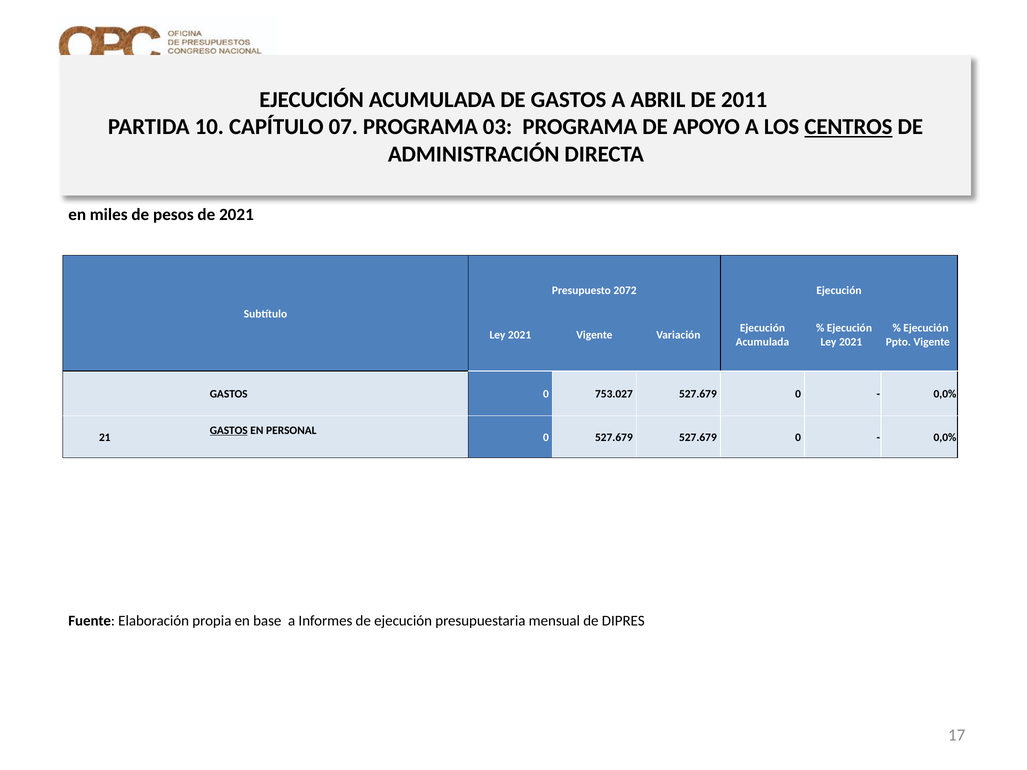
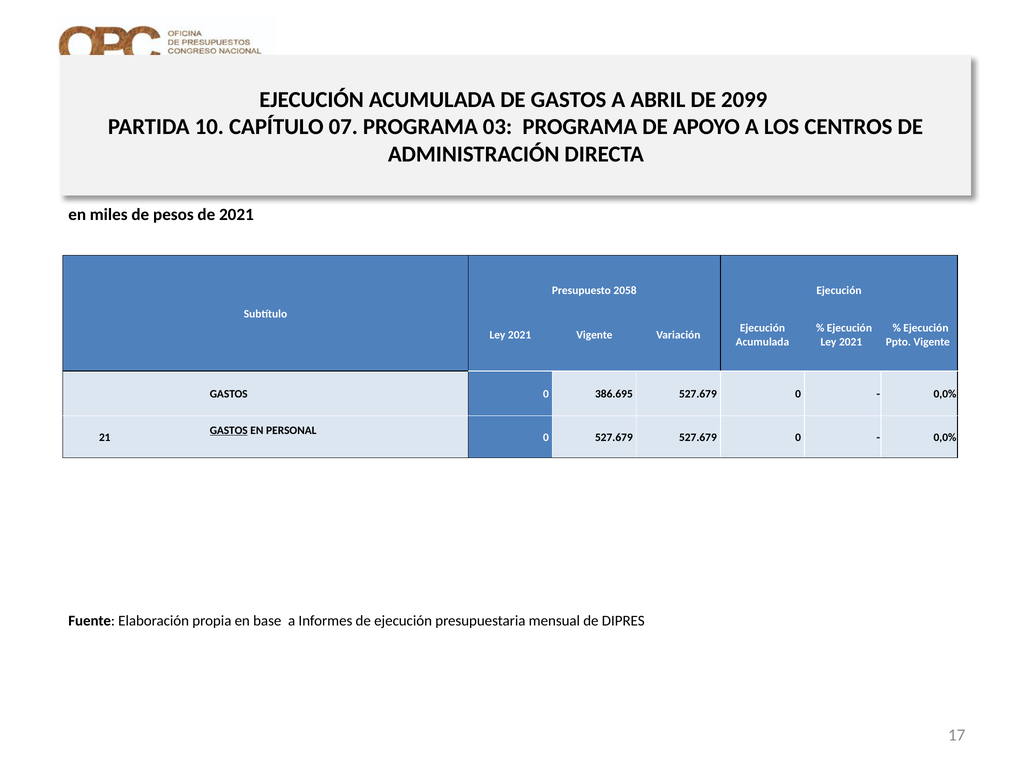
2011: 2011 -> 2099 (744, 100)
CENTROS underline: present -> none (848, 127)
2072: 2072 -> 2058 (625, 291)
753.027: 753.027 -> 386.695 (614, 394)
